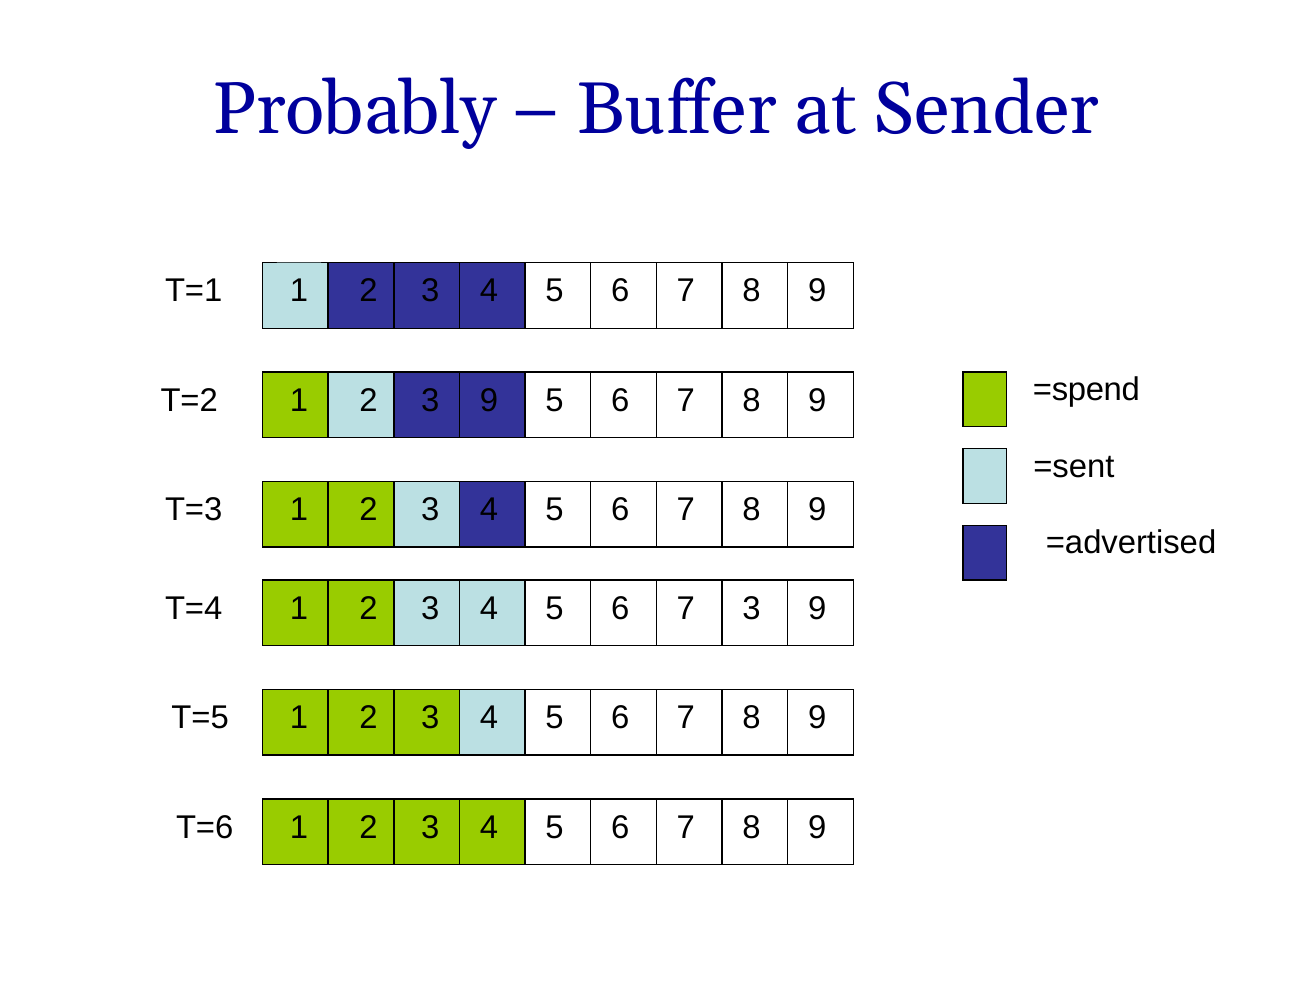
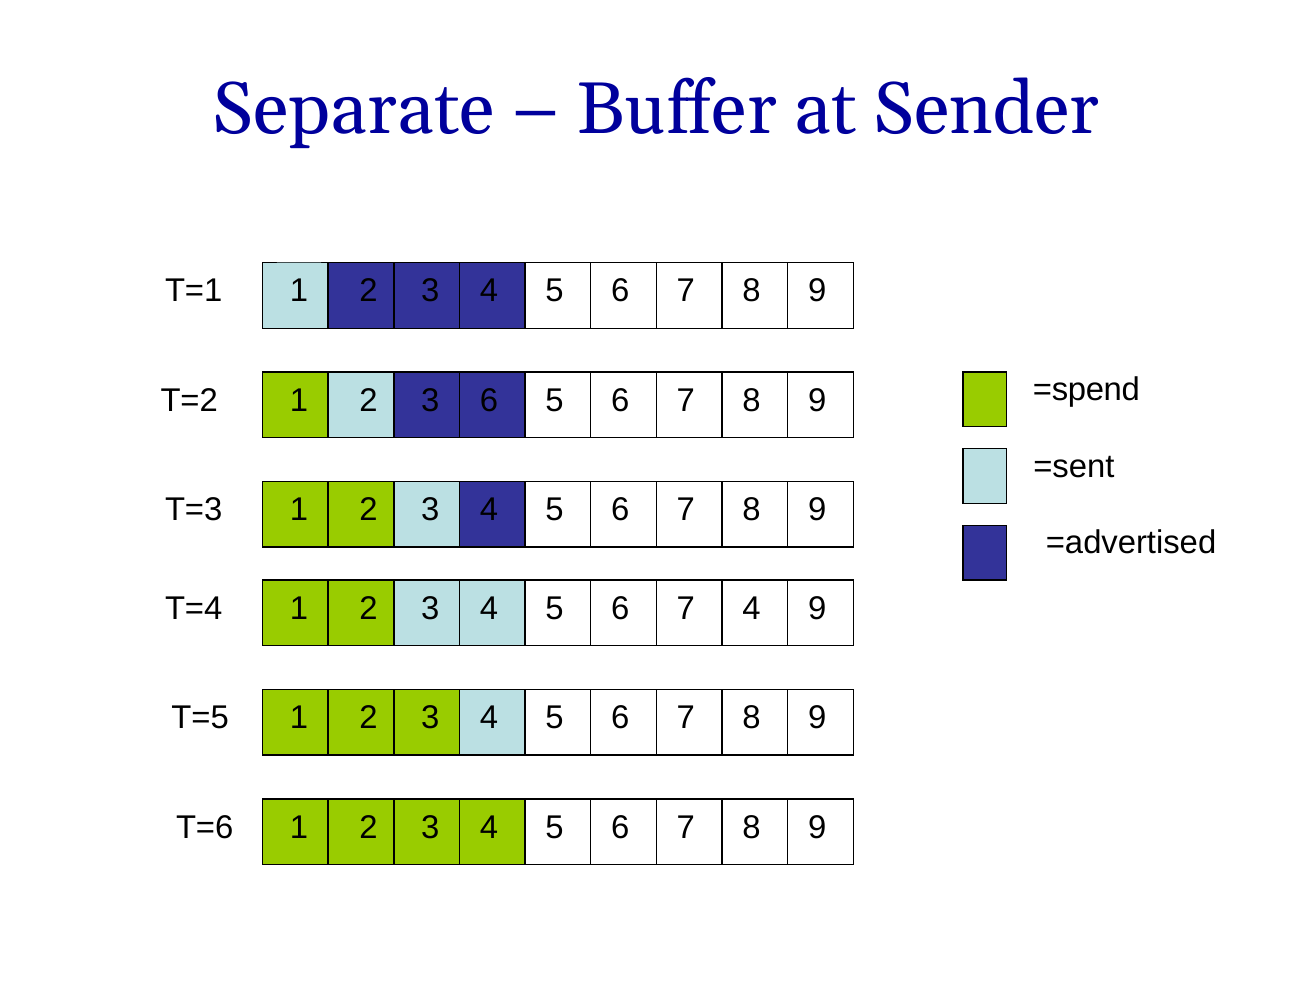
Probably: Probably -> Separate (354, 109)
1 3 9: 9 -> 6 (489, 400)
7 3: 3 -> 4 (751, 608)
